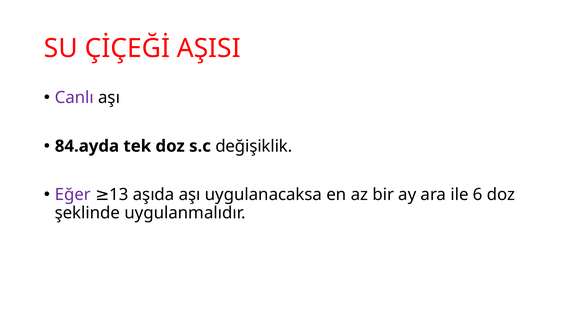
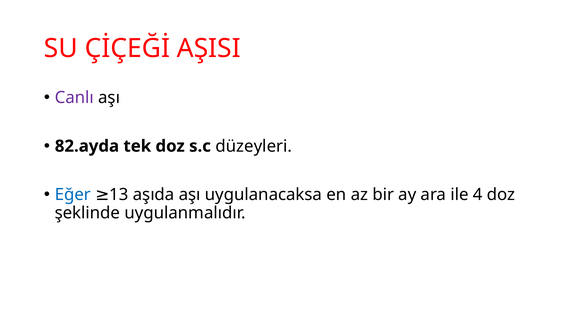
84.ayda: 84.ayda -> 82.ayda (87, 146)
değişiklik: değişiklik -> düzeyleri (254, 146)
Eğer colour: purple -> blue (73, 194)
6: 6 -> 4 (478, 194)
